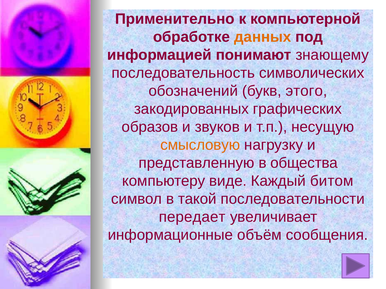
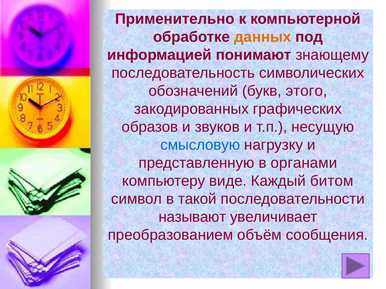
смысловую colour: orange -> blue (200, 145)
общества: общества -> органами (304, 163)
передает: передает -> называют (192, 217)
информационные: информационные -> преобразованием (170, 235)
